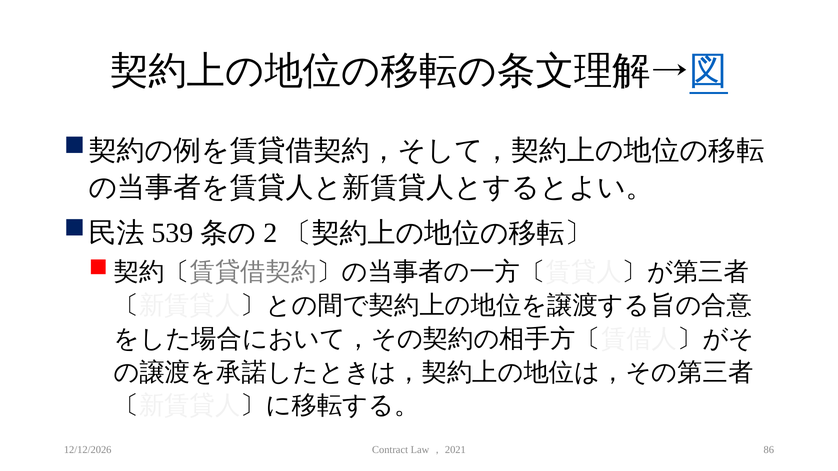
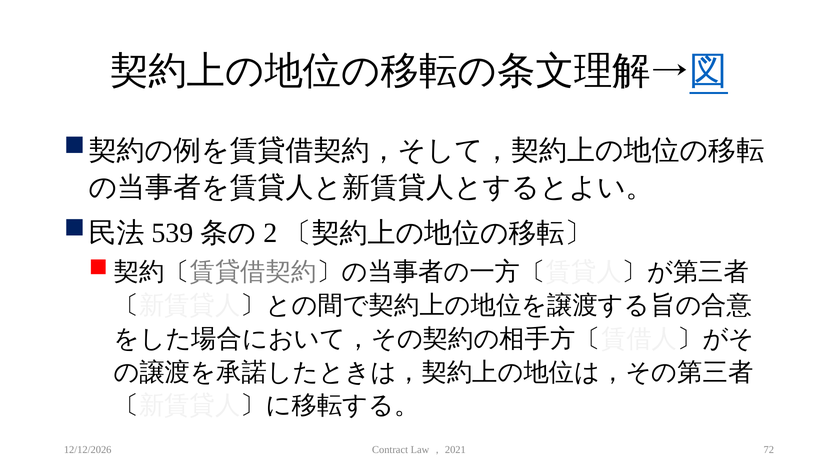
86: 86 -> 72 (769, 450)
